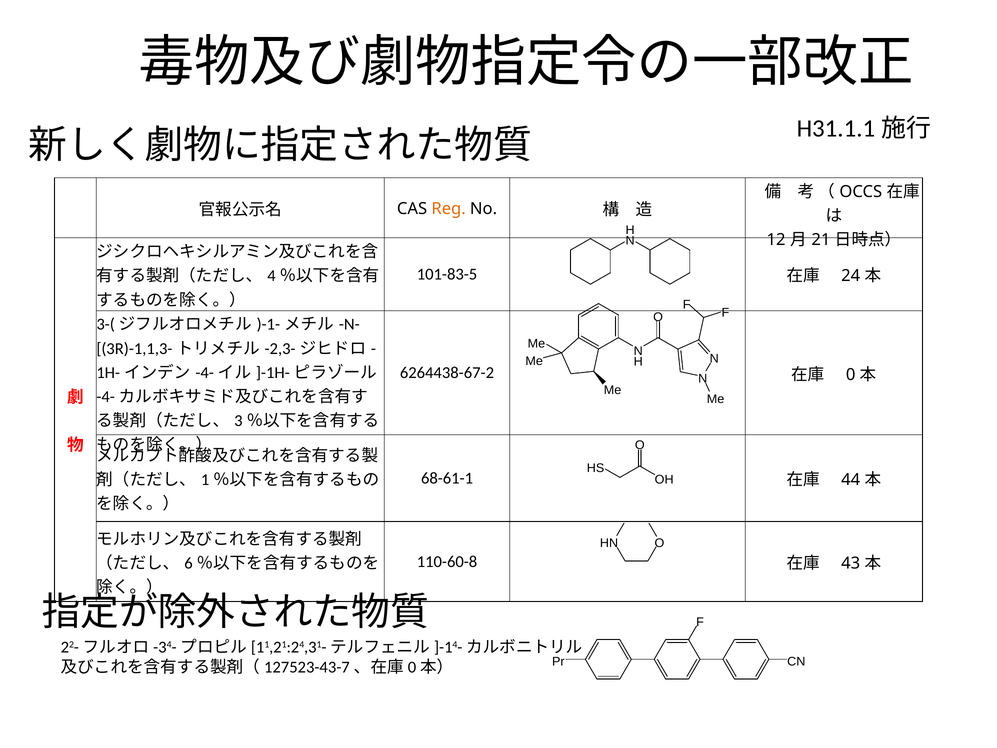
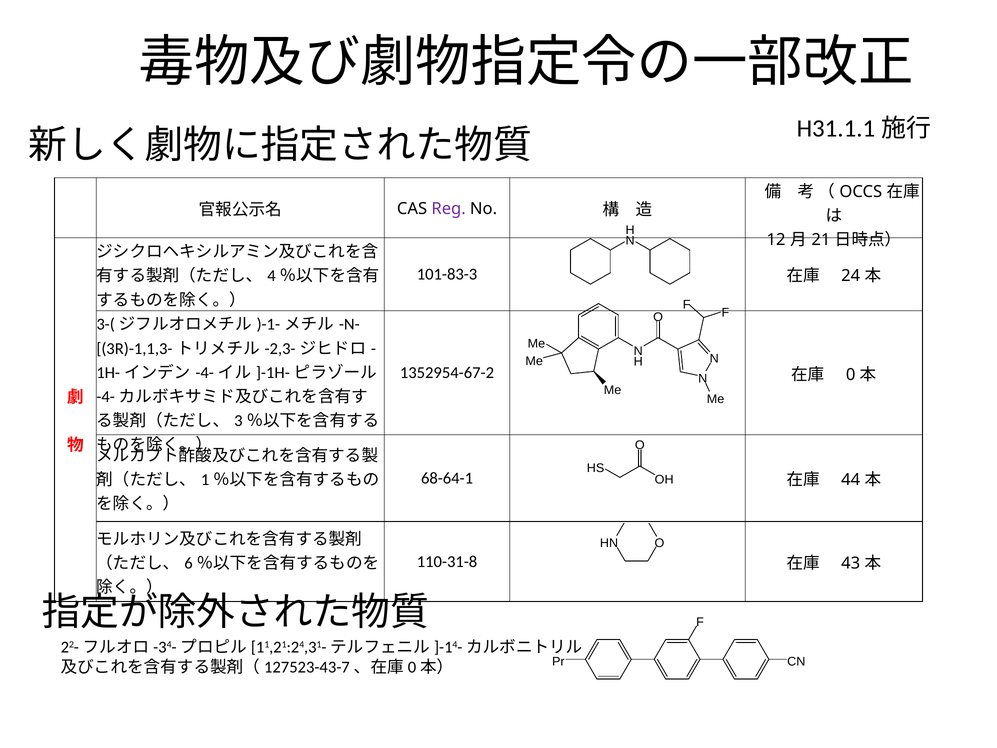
Reg colour: orange -> purple (449, 209)
101-83-5: 101-83-5 -> 101-83-3 (447, 274)
6264438-67-2: 6264438-67-2 -> 1352954-67-2 (447, 373)
68-61-1: 68-61-1 -> 68-64-1 (447, 478)
110-60-8: 110-60-8 -> 110-31-8 (447, 561)
